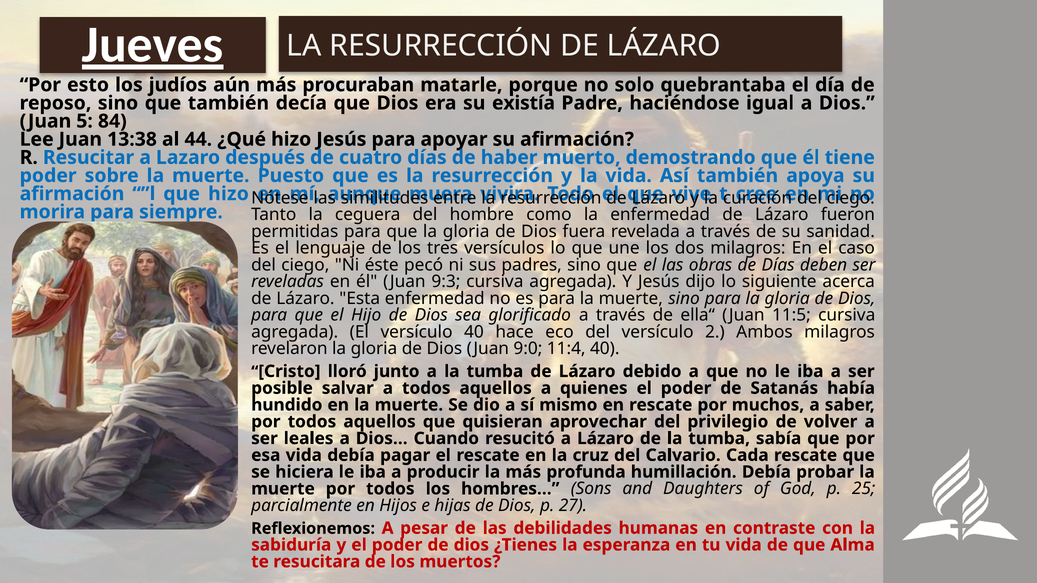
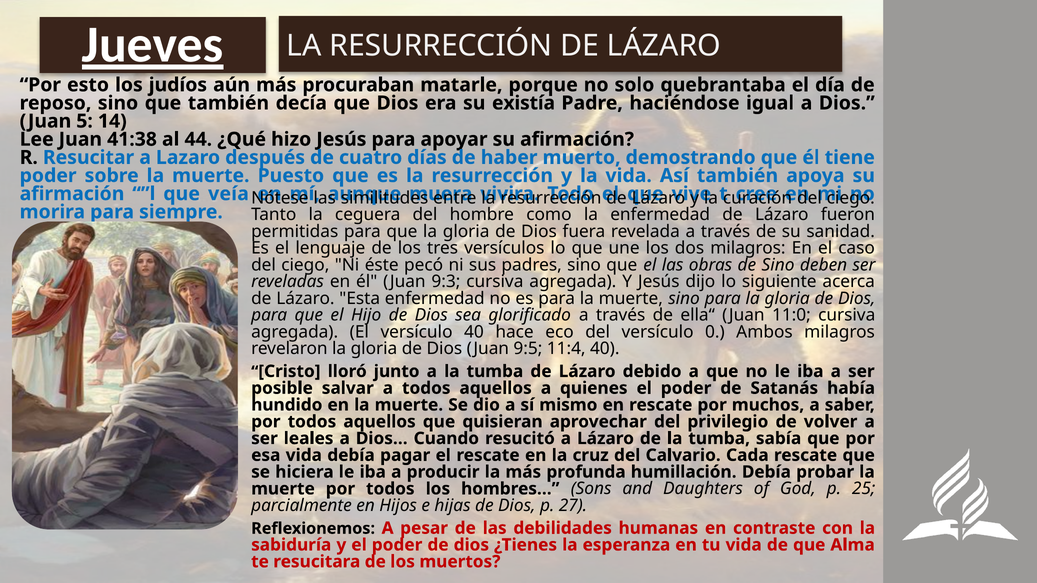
84: 84 -> 14 (112, 121)
13:38: 13:38 -> 41:38 (132, 139)
que hizo: hizo -> veía (228, 194)
de Días: Días -> Sino (778, 265)
11:5: 11:5 -> 11:0 (791, 315)
2: 2 -> 0 (715, 332)
9:0: 9:0 -> 9:5 (528, 349)
